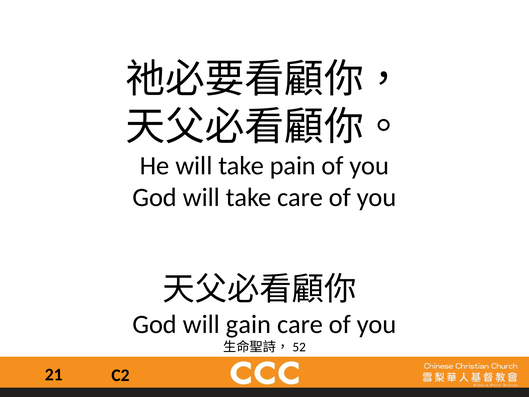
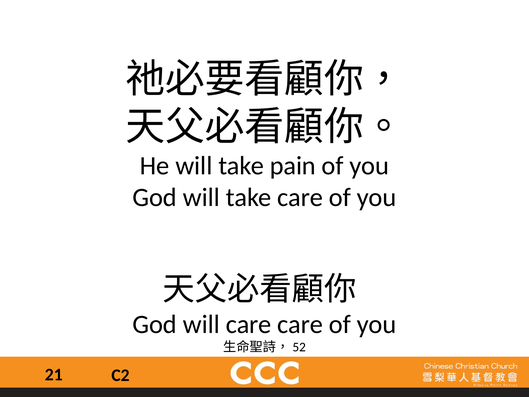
will gain: gain -> care (249, 324)
